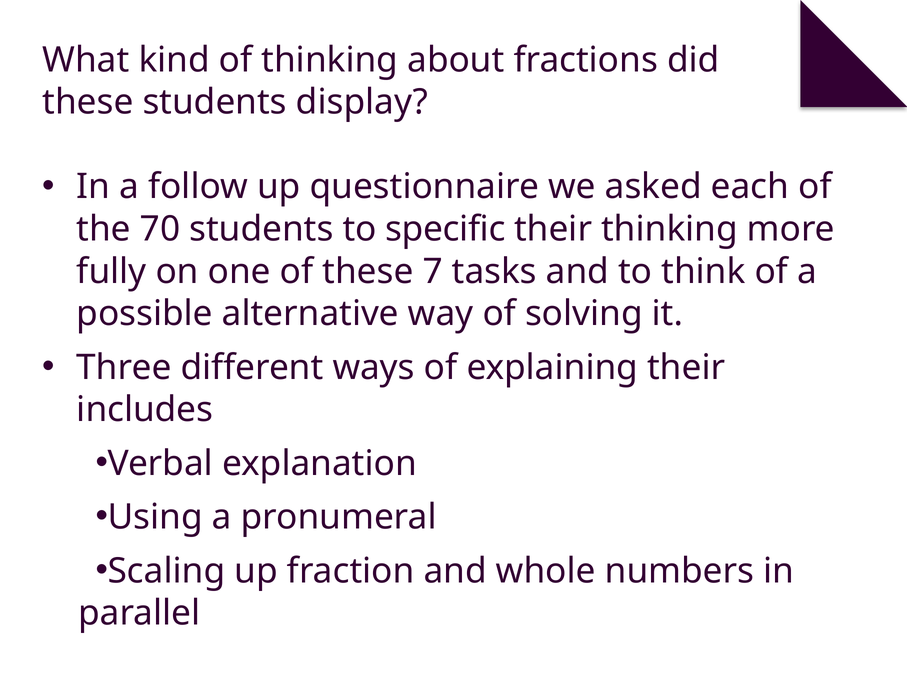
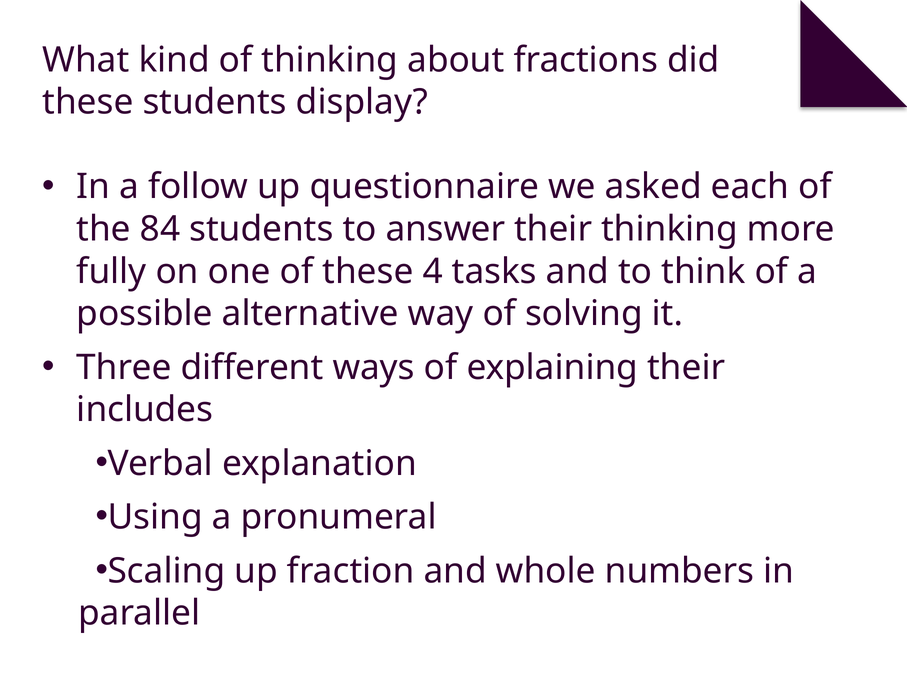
70: 70 -> 84 (160, 229)
specific: specific -> answer (446, 229)
7: 7 -> 4 (433, 272)
